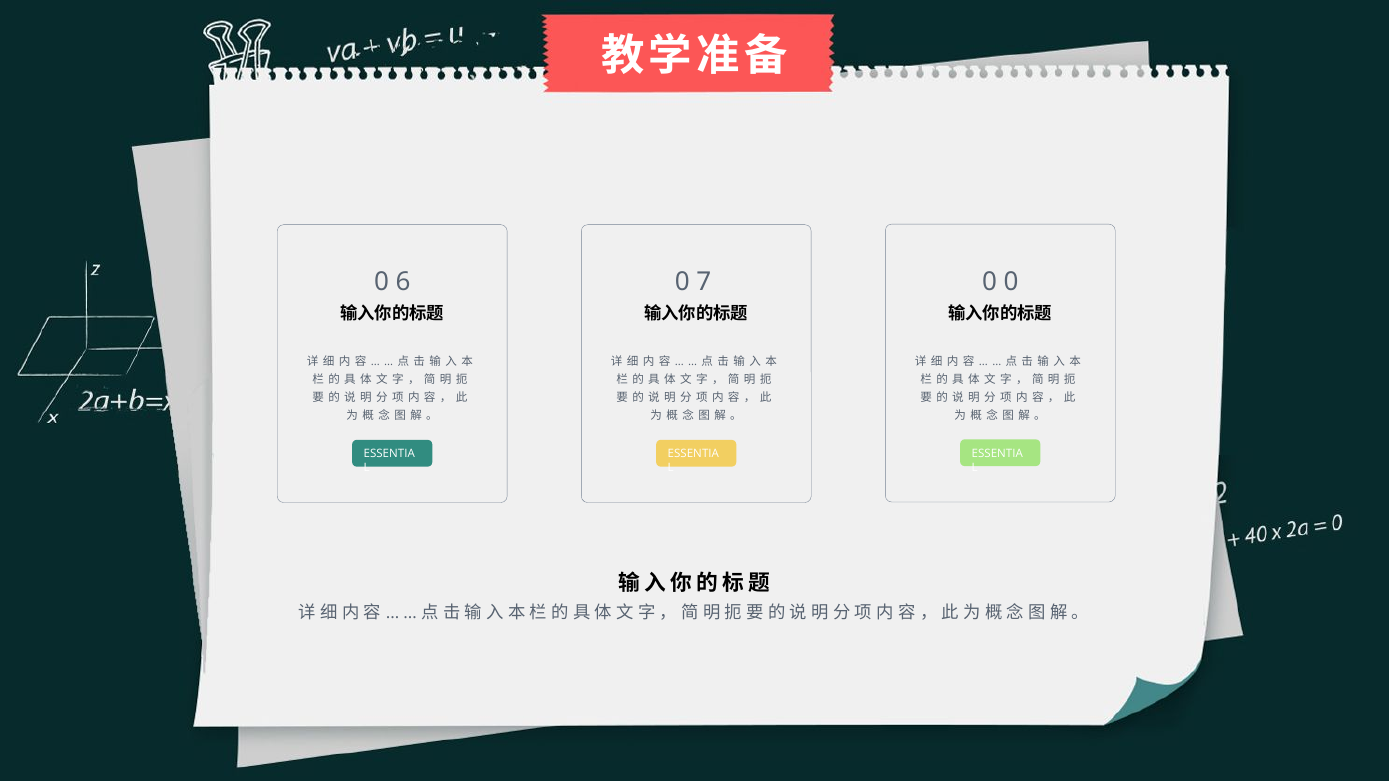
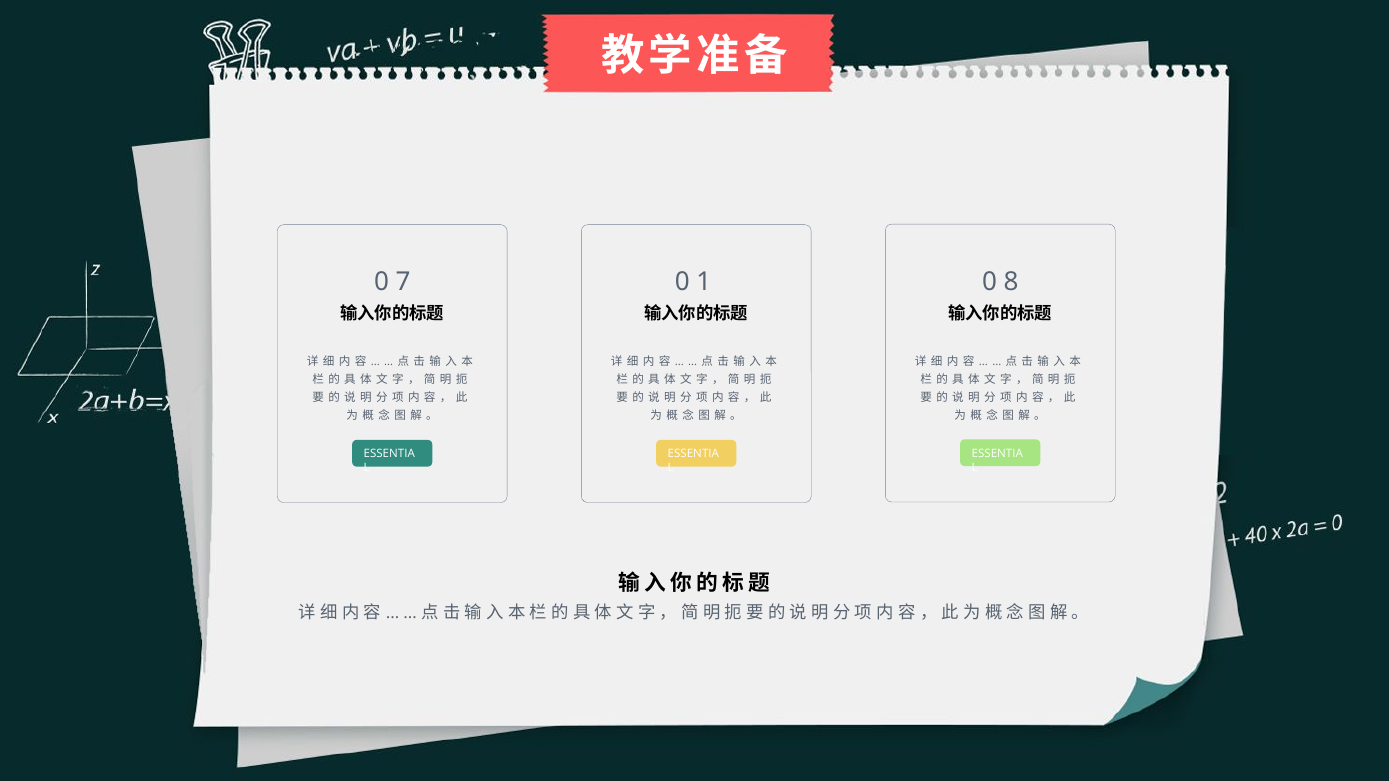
0 0: 0 -> 8 (1011, 282)
6: 6 -> 7 (403, 282)
7: 7 -> 1 (704, 282)
